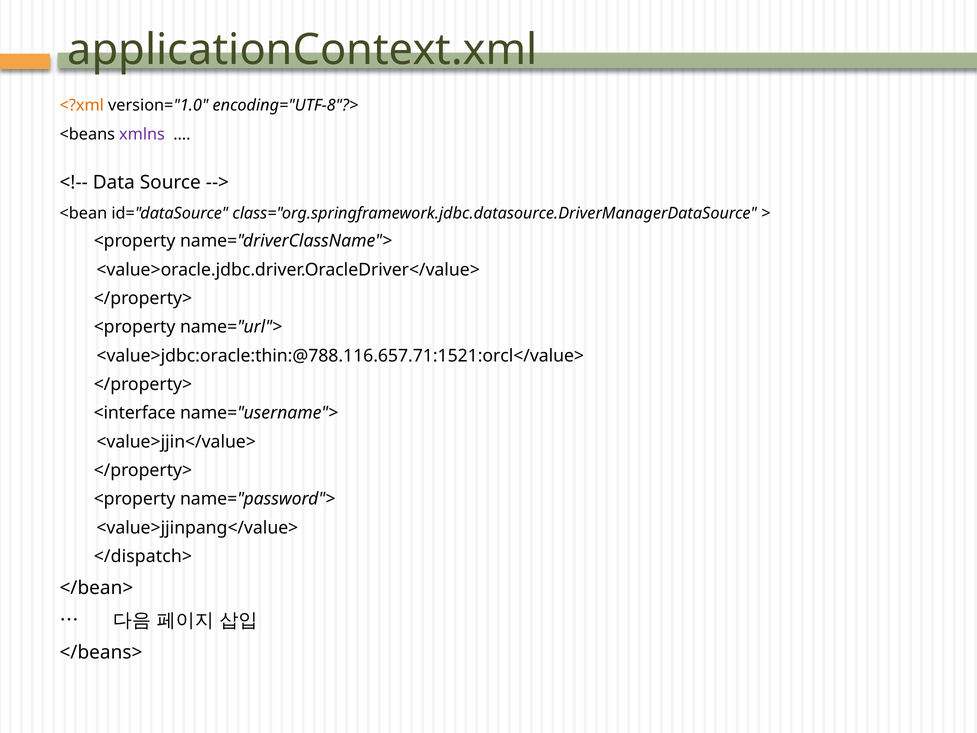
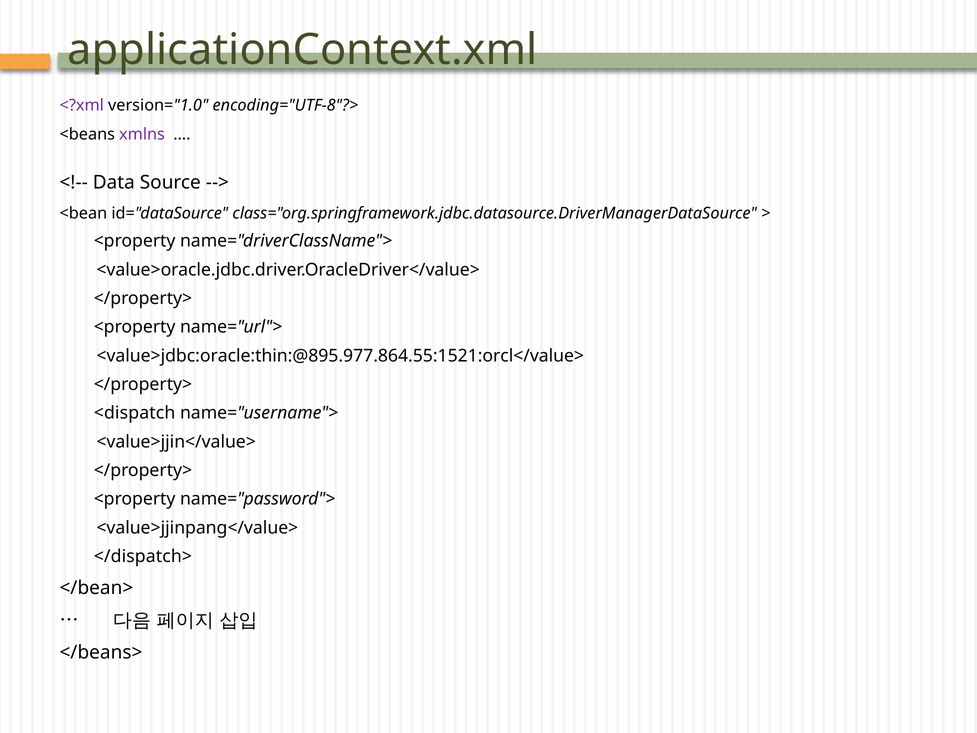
<?xml colour: orange -> purple (82, 105)
<value>jdbc:oracle:thin:@788.116.657.71:1521:orcl</value>: <value>jdbc:oracle:thin:@788.116.657.71:1521:orcl</value> -> <value>jdbc:oracle:thin:@895.977.864.55:1521:orcl</value> (340, 356)
<interface: <interface -> <dispatch (135, 413)
